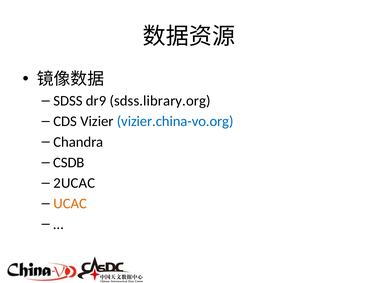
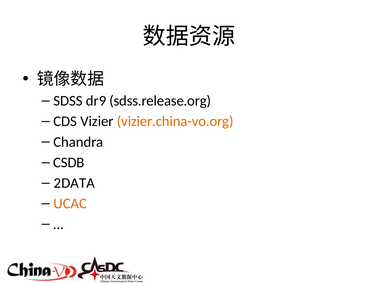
sdss.library.org: sdss.library.org -> sdss.release.org (160, 101)
vizier.china-vo.org colour: blue -> orange (175, 122)
2UCAC: 2UCAC -> 2DATA (74, 183)
